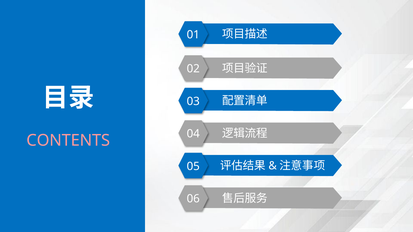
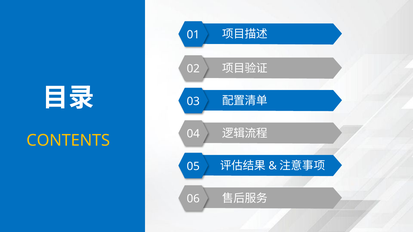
CONTENTS colour: pink -> yellow (68, 141)
